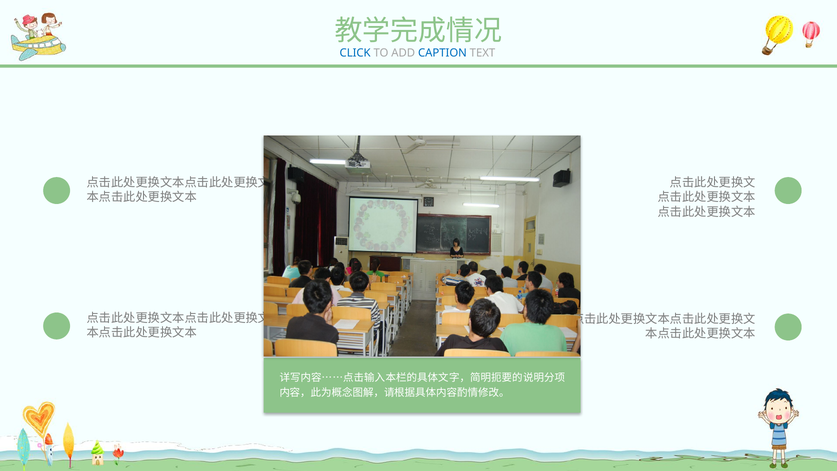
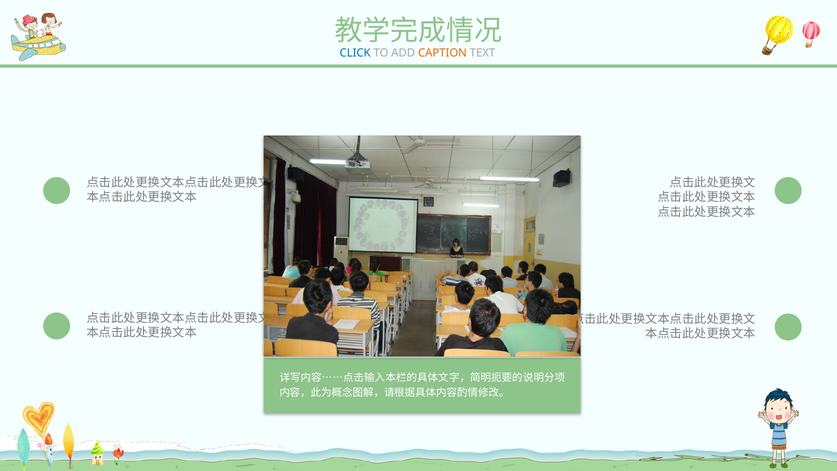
CAPTION colour: blue -> orange (442, 53)
